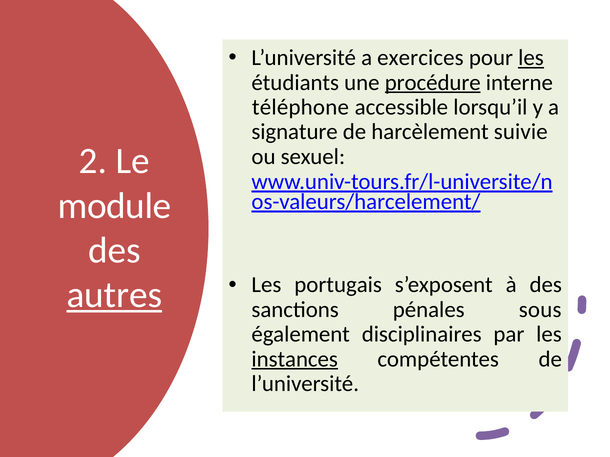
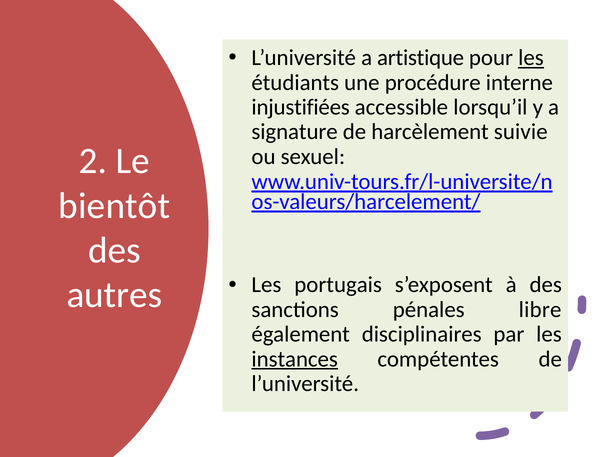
exercices: exercices -> artistique (421, 58)
procédure underline: present -> none (433, 83)
téléphone: téléphone -> injustifiées (301, 107)
module: module -> bientôt (114, 206)
autres underline: present -> none (114, 296)
sous: sous -> libre (540, 310)
